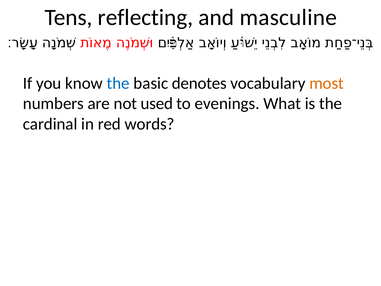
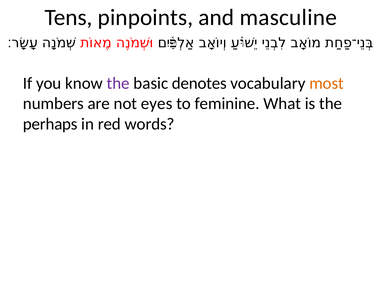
reflecting: reflecting -> pinpoints (145, 18)
the colour: blue -> purple (118, 83)
used: used -> eyes (157, 103)
evenings: evenings -> feminine (227, 103)
cardinal: cardinal -> perhaps (50, 124)
